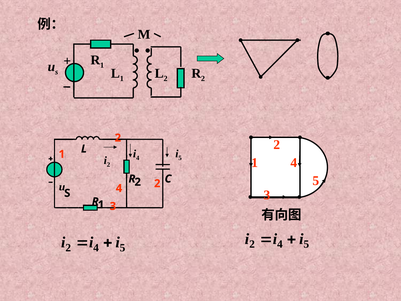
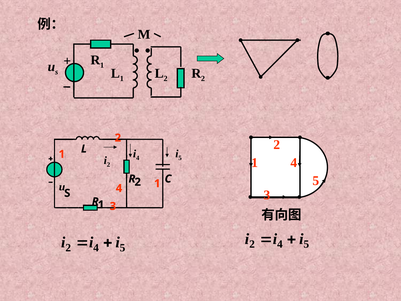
2: 2 -> 1 (157, 183)
